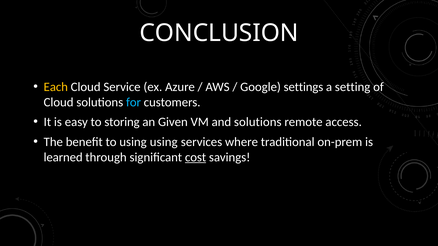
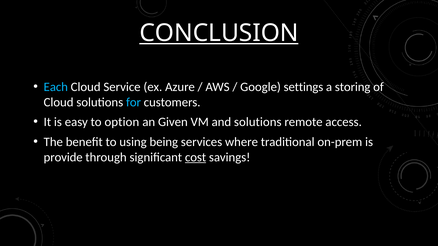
CONCLUSION underline: none -> present (219, 33)
Each colour: yellow -> light blue (56, 87)
setting: setting -> storing (353, 87)
storing: storing -> option (122, 122)
using using: using -> being (164, 142)
learned: learned -> provide (63, 157)
